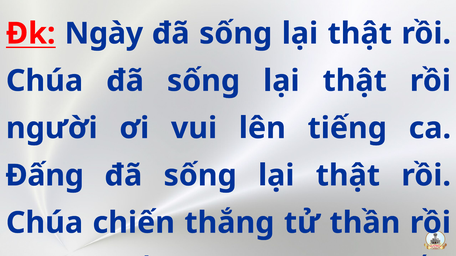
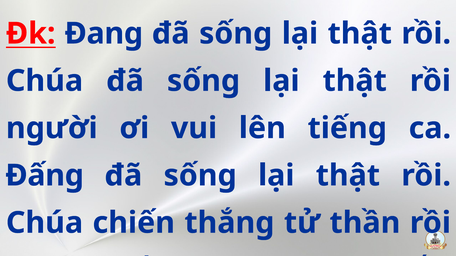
Ngày: Ngày -> Đang (104, 34)
